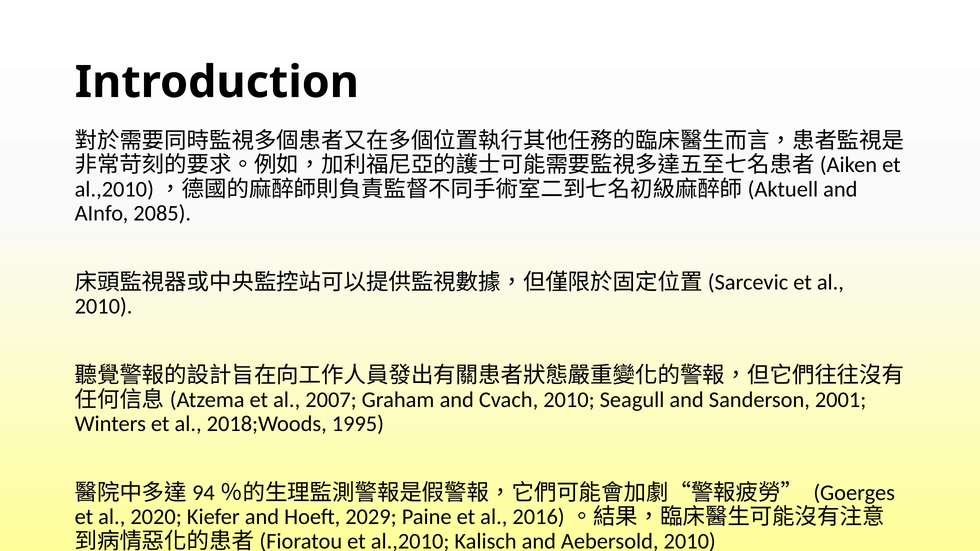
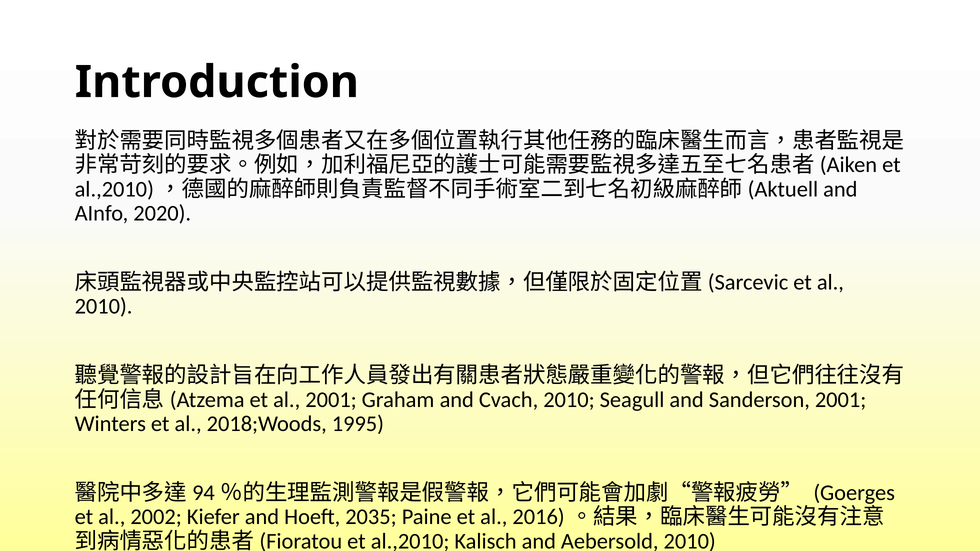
2085: 2085 -> 2020 (162, 214)
al 2007: 2007 -> 2001 (331, 400)
2020: 2020 -> 2002 (156, 517)
2029: 2029 -> 2035 (371, 517)
